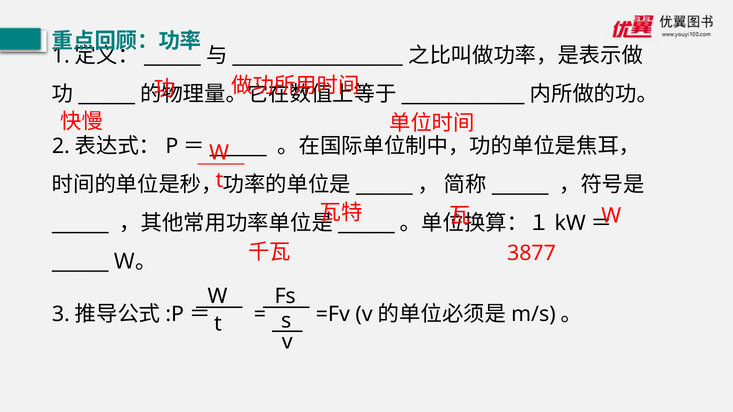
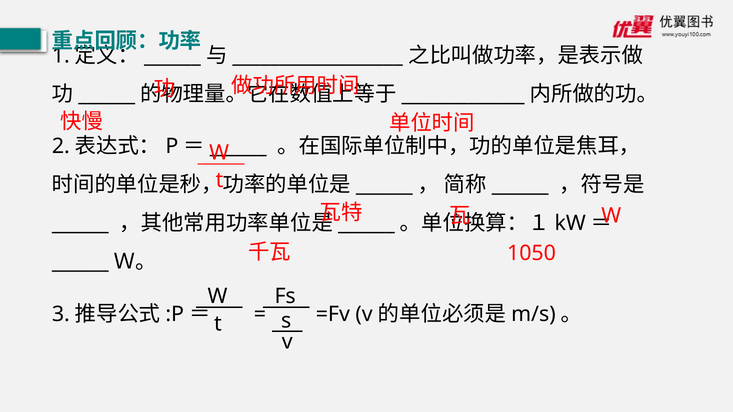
3877: 3877 -> 1050 (531, 253)
